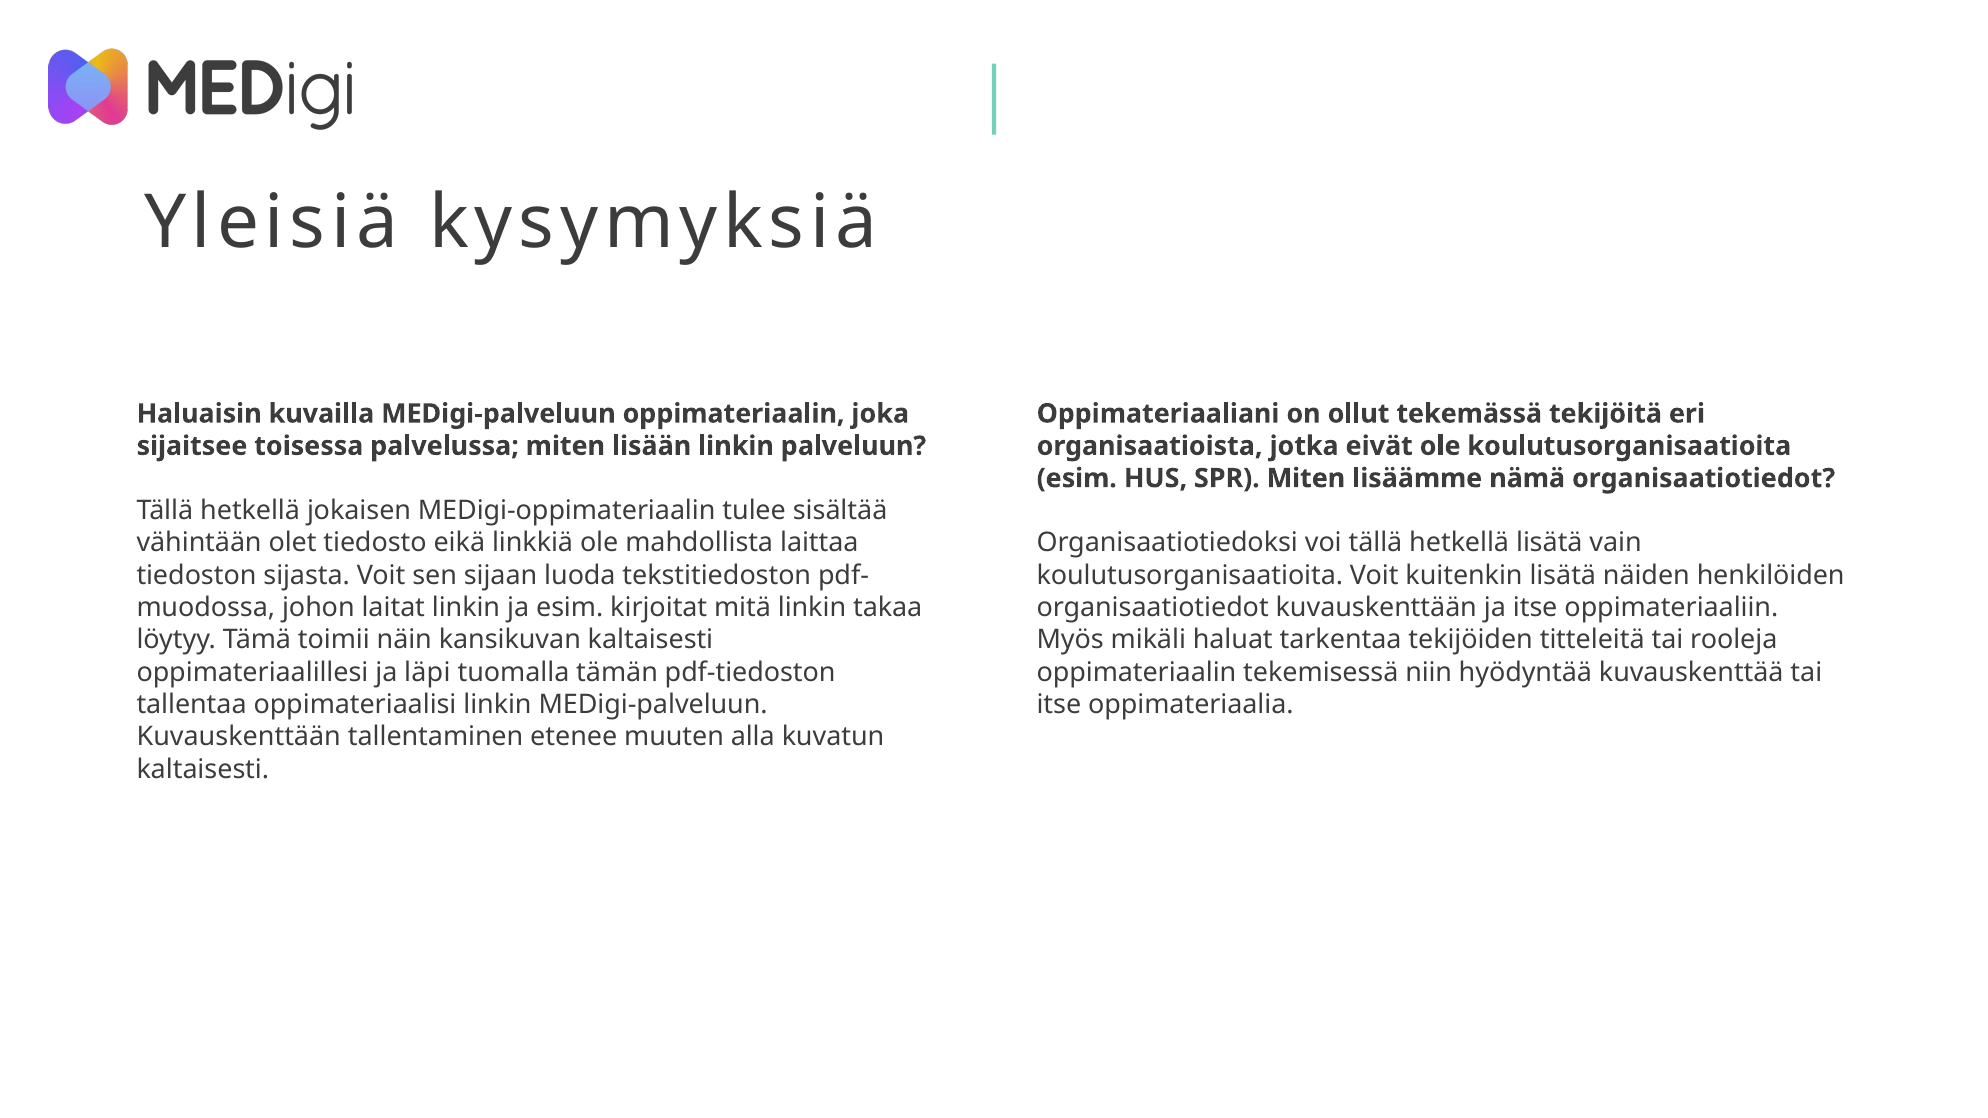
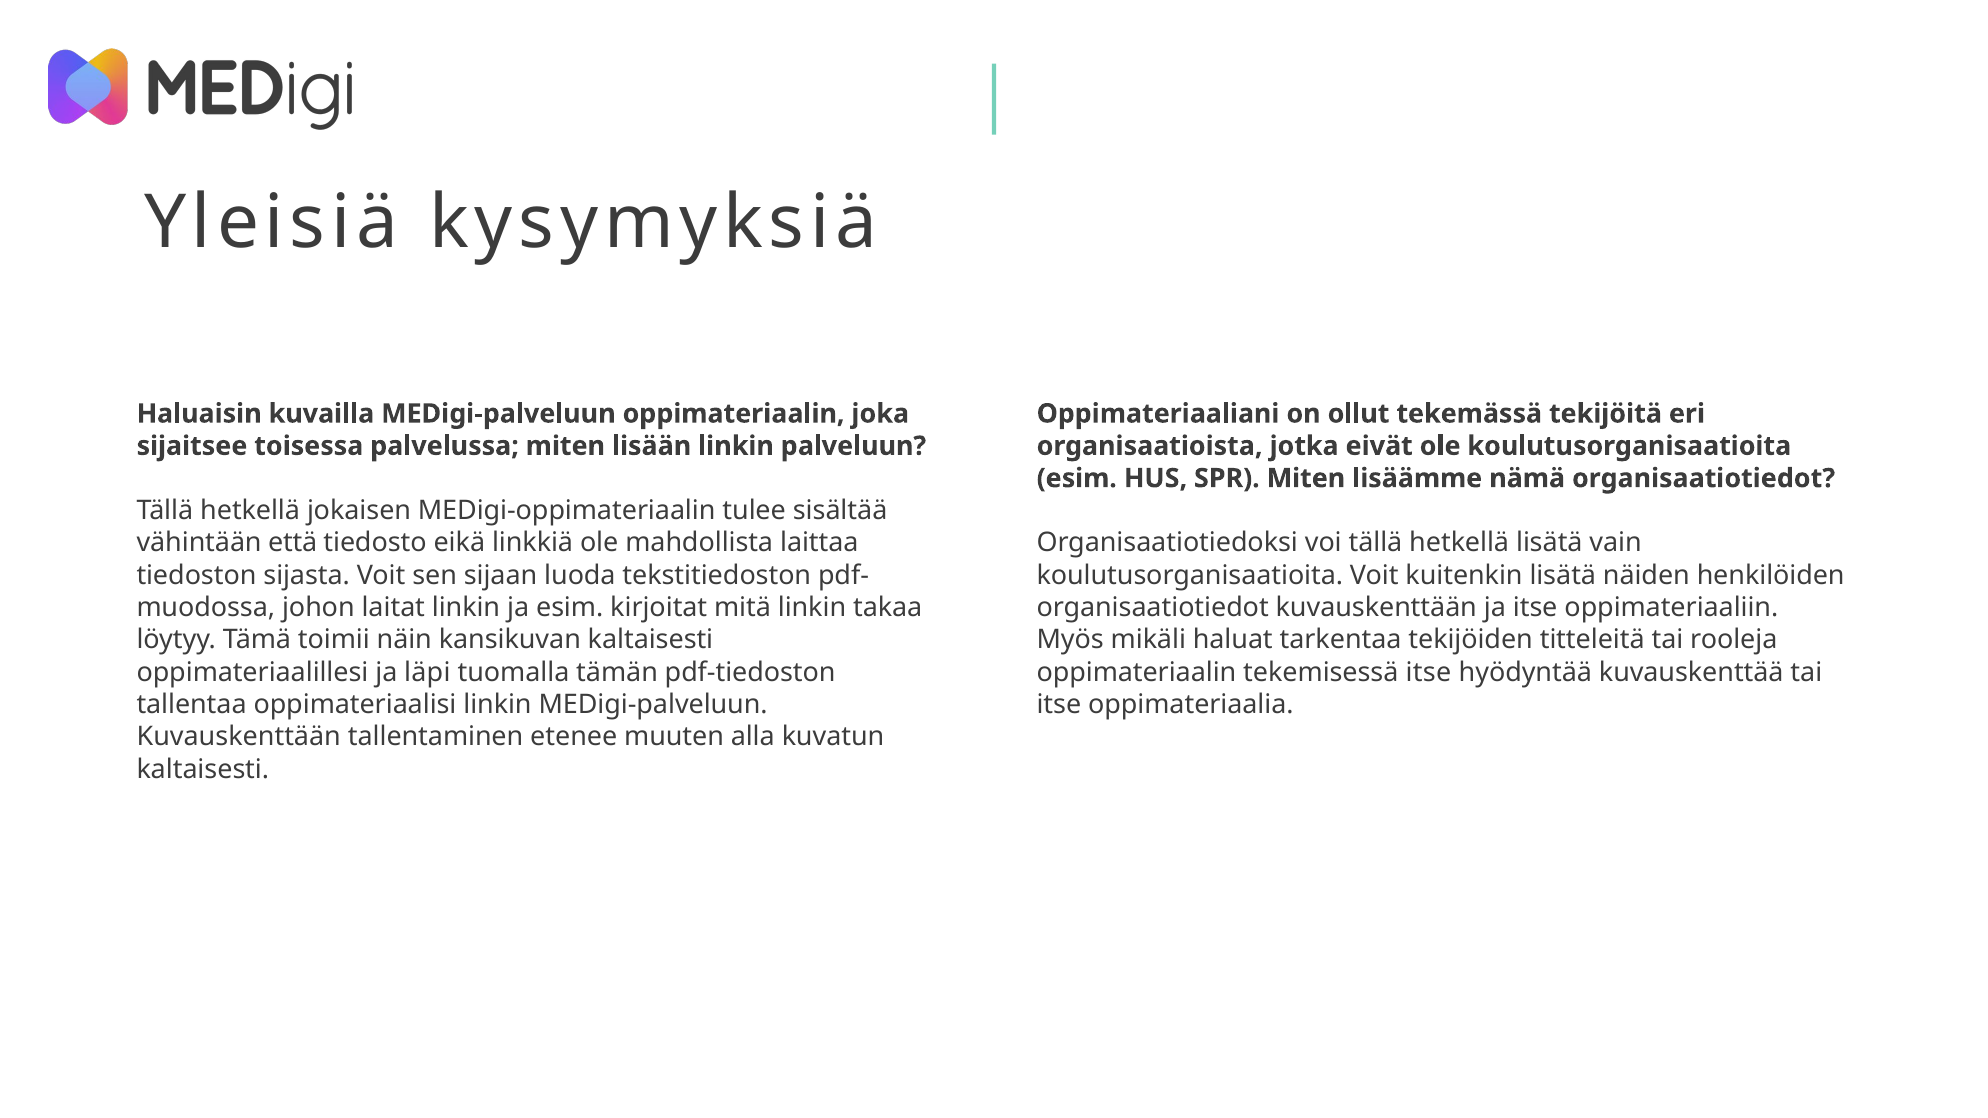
olet: olet -> että (293, 543)
tekemisessä niin: niin -> itse (1428, 673)
